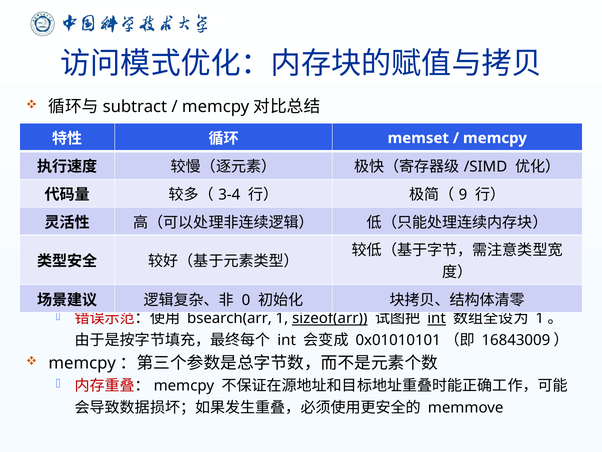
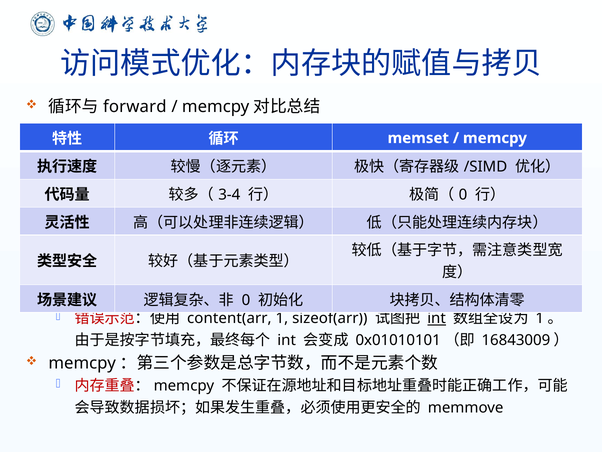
subtract: subtract -> forward (135, 107)
9: 9 -> 0 (463, 194)
bsearch(arr: bsearch(arr -> content(arr (229, 318)
sizeof(arr underline: present -> none (330, 318)
